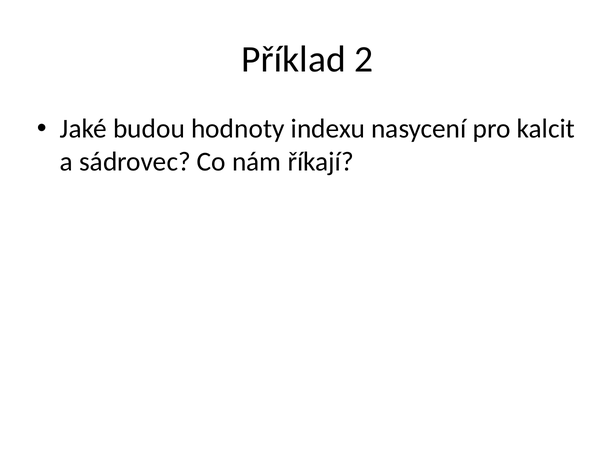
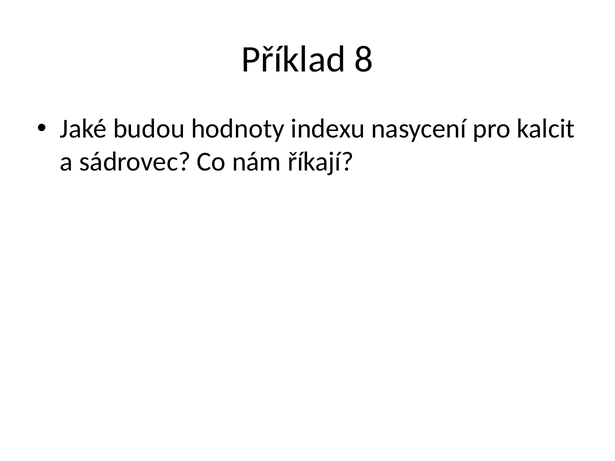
2: 2 -> 8 (364, 60)
